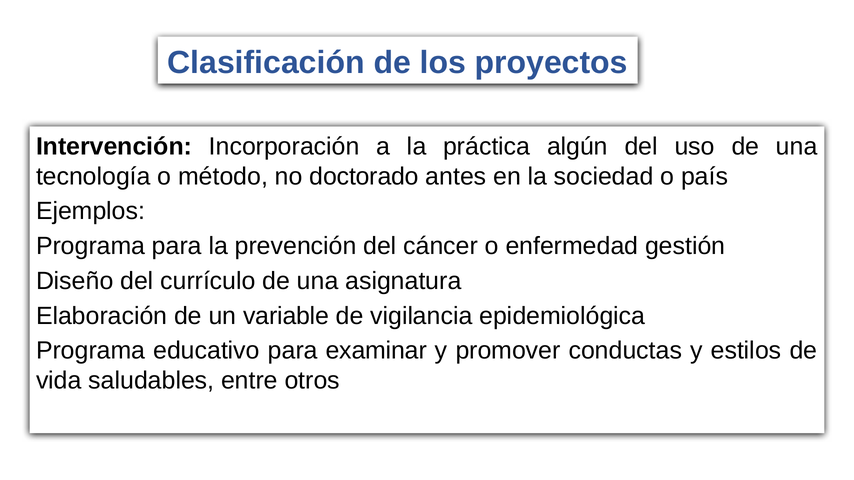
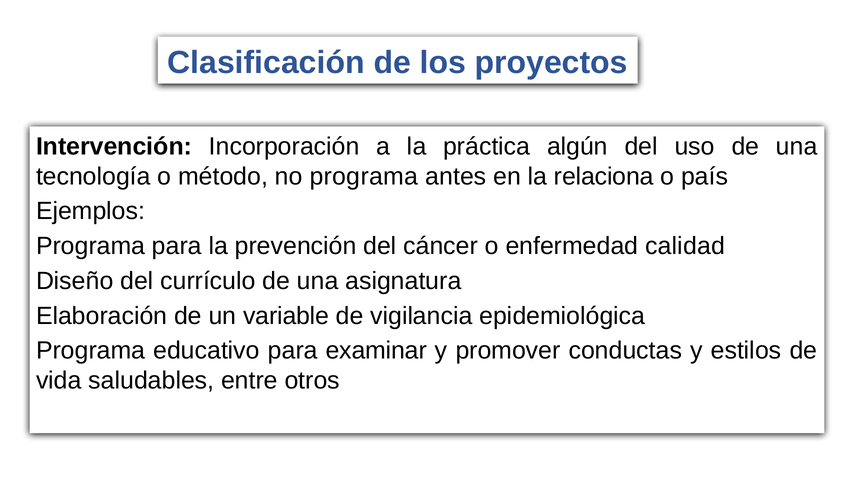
no doctorado: doctorado -> programa (364, 176)
sociedad: sociedad -> relaciona (604, 176)
gestión: gestión -> calidad (685, 246)
